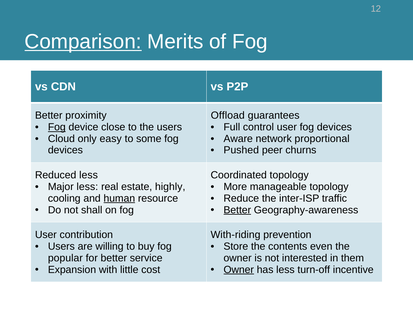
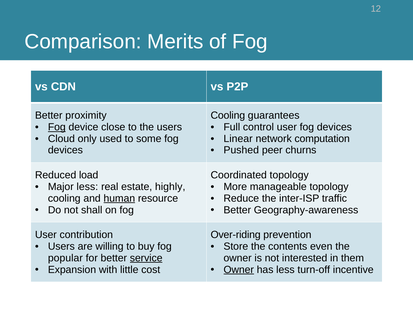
Comparison underline: present -> none (83, 42)
Offload: Offload -> Cooling (228, 115)
easy: easy -> used (111, 139)
Aware: Aware -> Linear (238, 139)
proportional: proportional -> computation (322, 139)
Reduced less: less -> load (89, 175)
Better underline: present -> none (237, 210)
With-riding: With-riding -> Over-riding (236, 235)
service underline: none -> present (146, 258)
